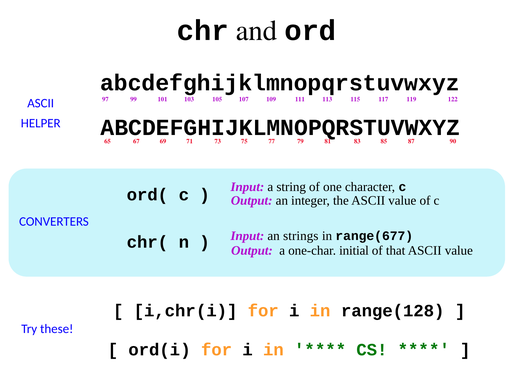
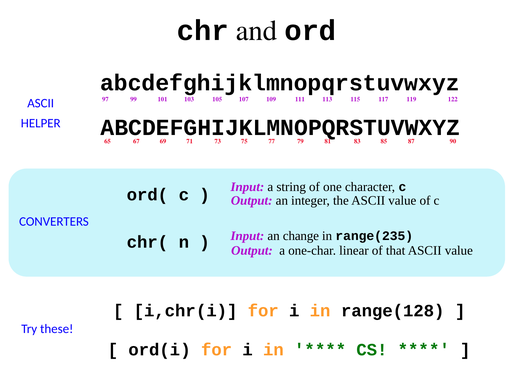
strings: strings -> change (301, 236)
range(677: range(677 -> range(235 (374, 236)
initial: initial -> linear (354, 250)
